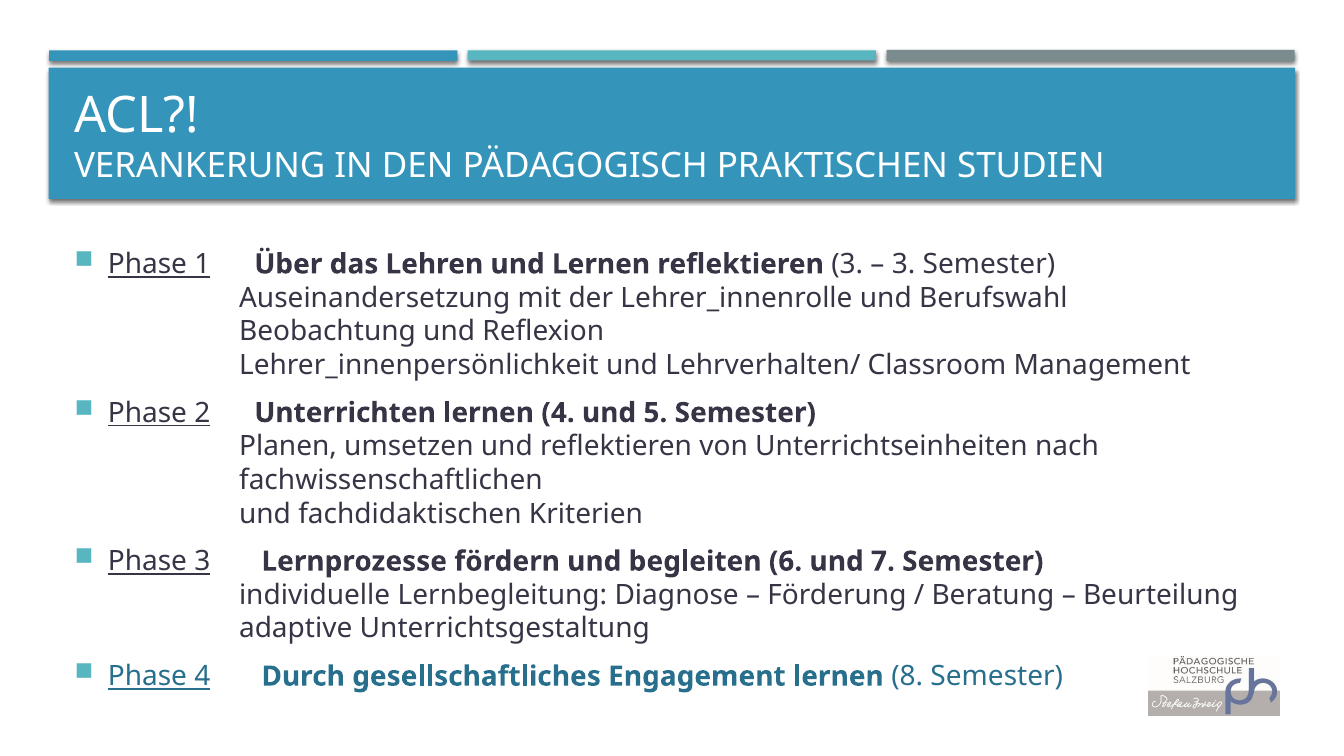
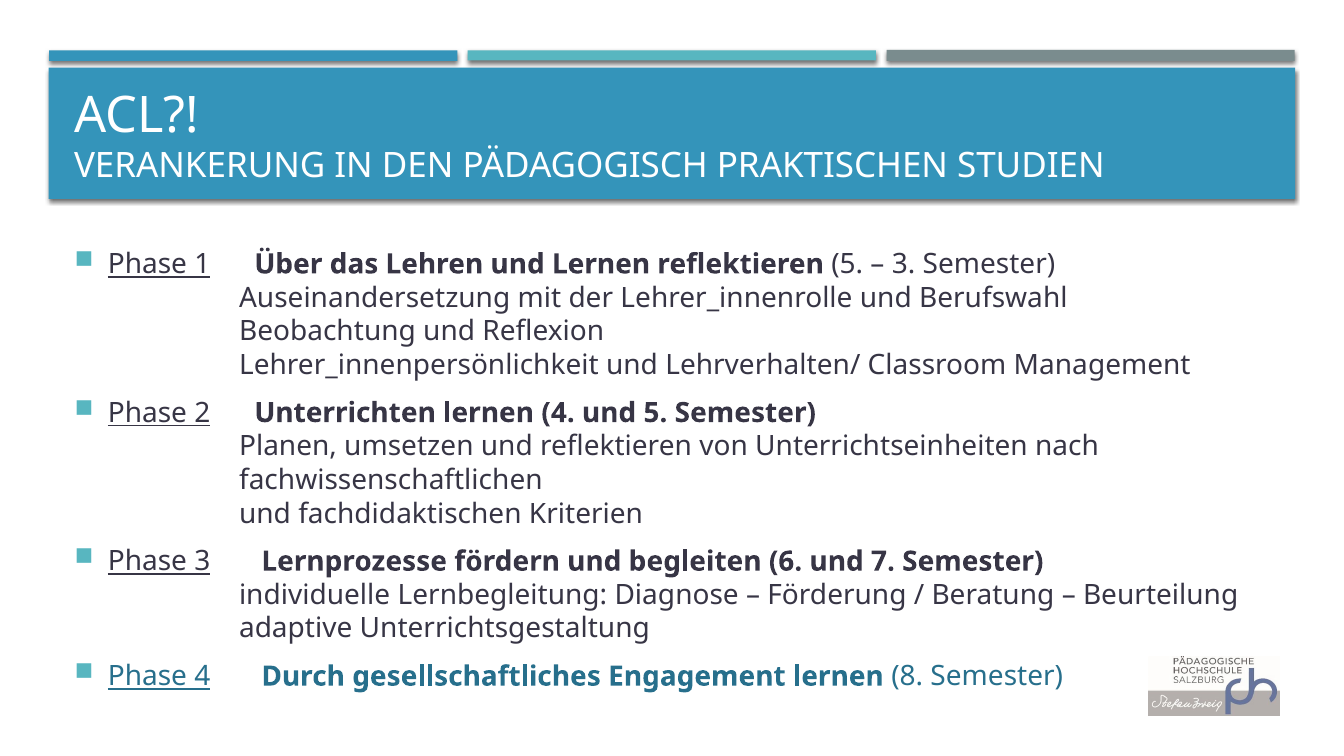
reflektieren 3: 3 -> 5 (847, 264)
